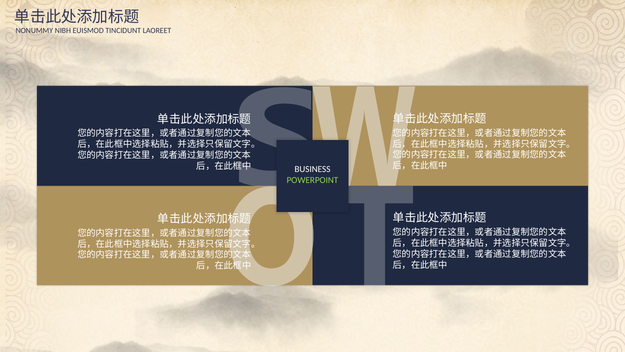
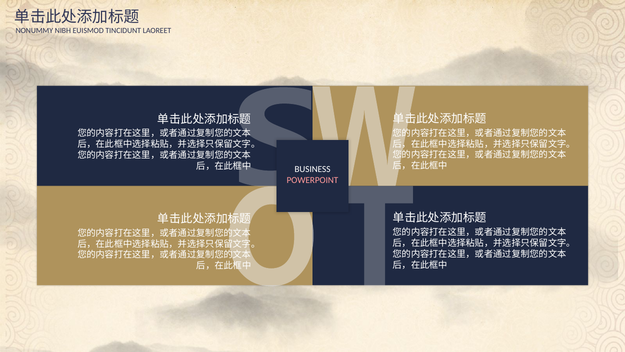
POWERPOINT colour: light green -> pink (312, 180)
